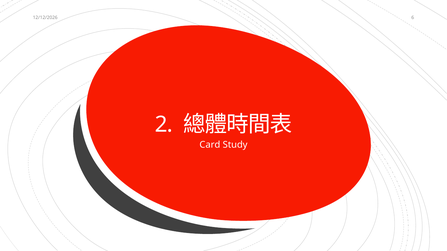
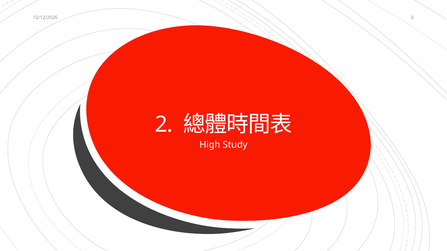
Card: Card -> High (210, 145)
